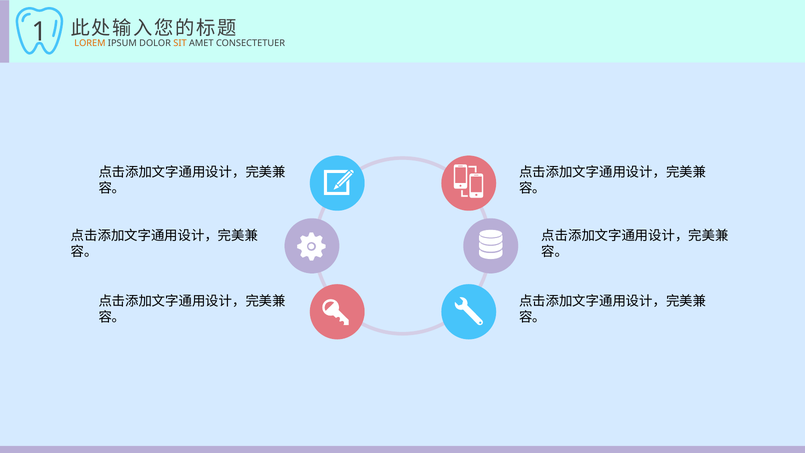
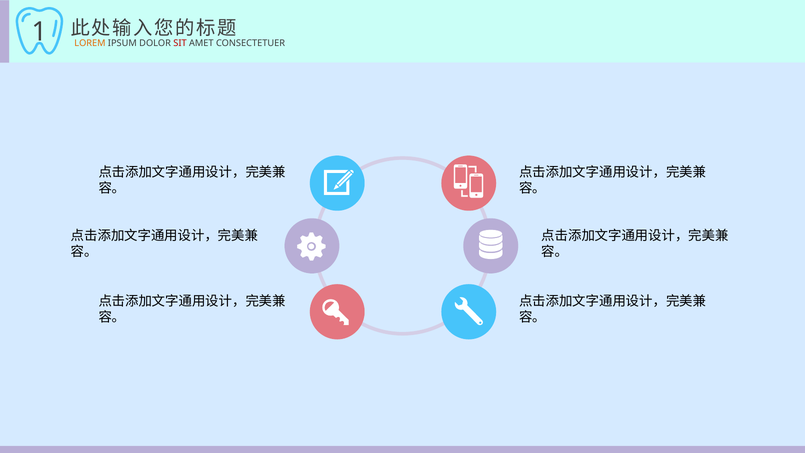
SIT colour: orange -> red (180, 43)
